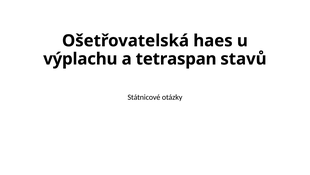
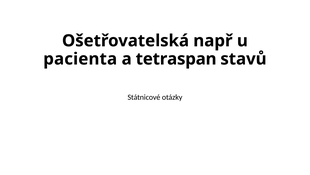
haes: haes -> např (213, 41)
výplachu: výplachu -> pacienta (80, 59)
